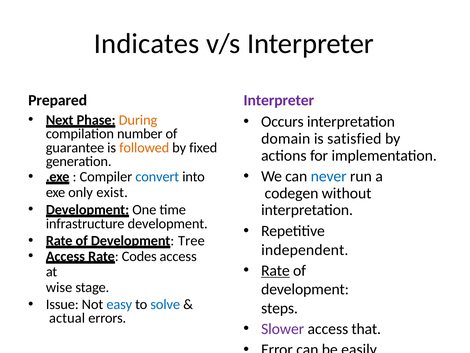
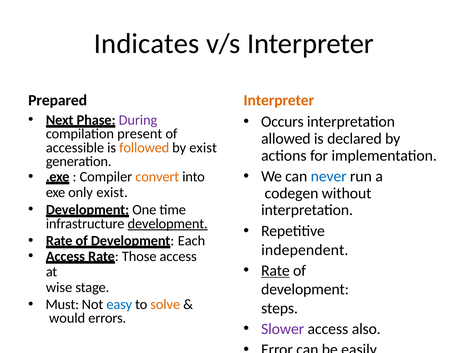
Interpreter colour: purple -> orange (279, 100)
During colour: orange -> purple (138, 120)
number: number -> present (140, 134)
domain: domain -> allowed (286, 138)
satisfied: satisfied -> declared (354, 138)
guarantee: guarantee -> accessible (75, 147)
by fixed: fixed -> exist (203, 147)
convert colour: blue -> orange (157, 177)
development underline: none -> present (168, 223)
Tree: Tree -> Each (191, 240)
Codes: Codes -> Those (139, 256)
Issue: Issue -> Must (62, 304)
solve colour: blue -> orange (165, 304)
actual: actual -> would (67, 318)
that: that -> also (366, 329)
